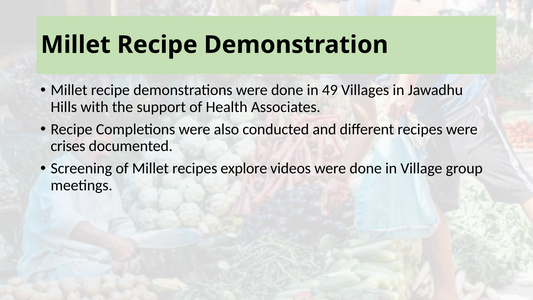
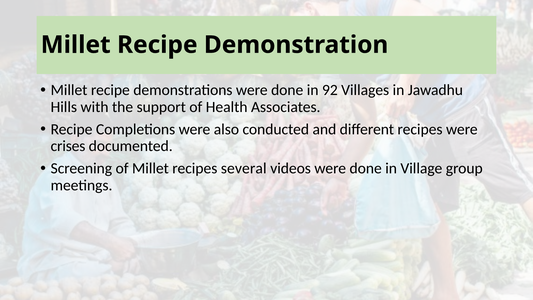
49: 49 -> 92 (330, 90)
explore: explore -> several (244, 168)
